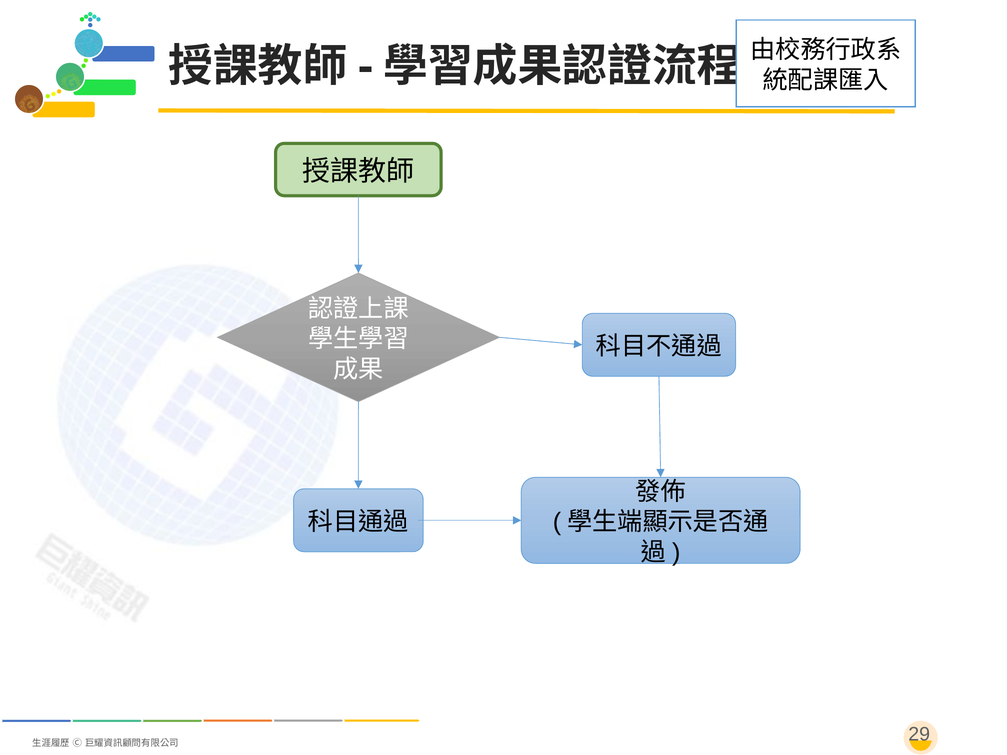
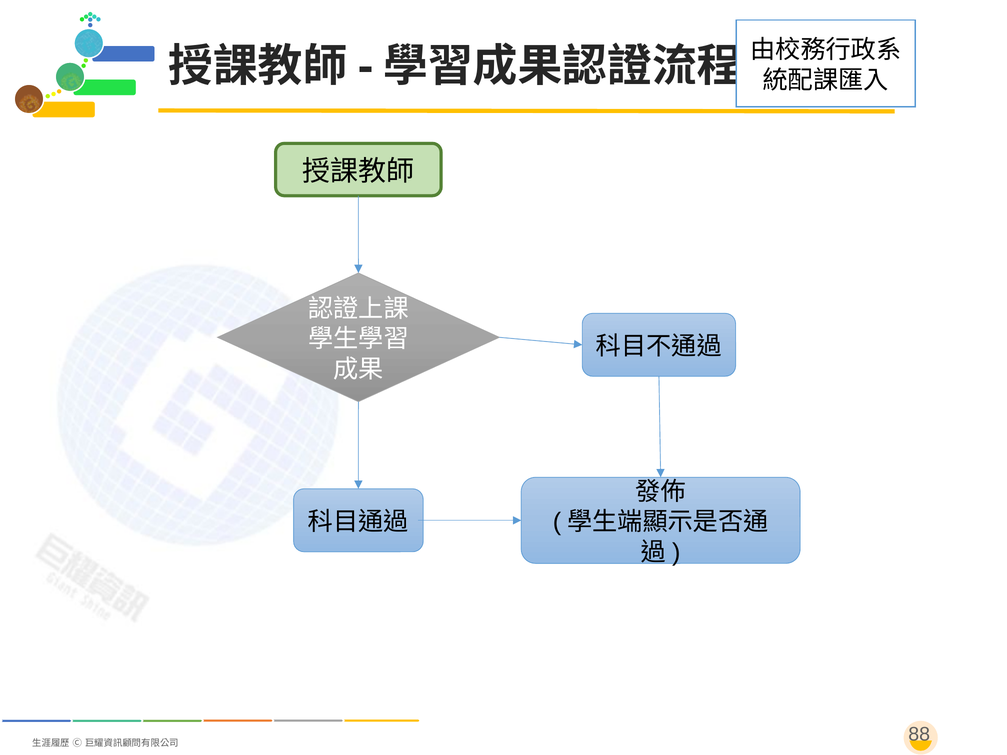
29: 29 -> 88 (919, 735)
